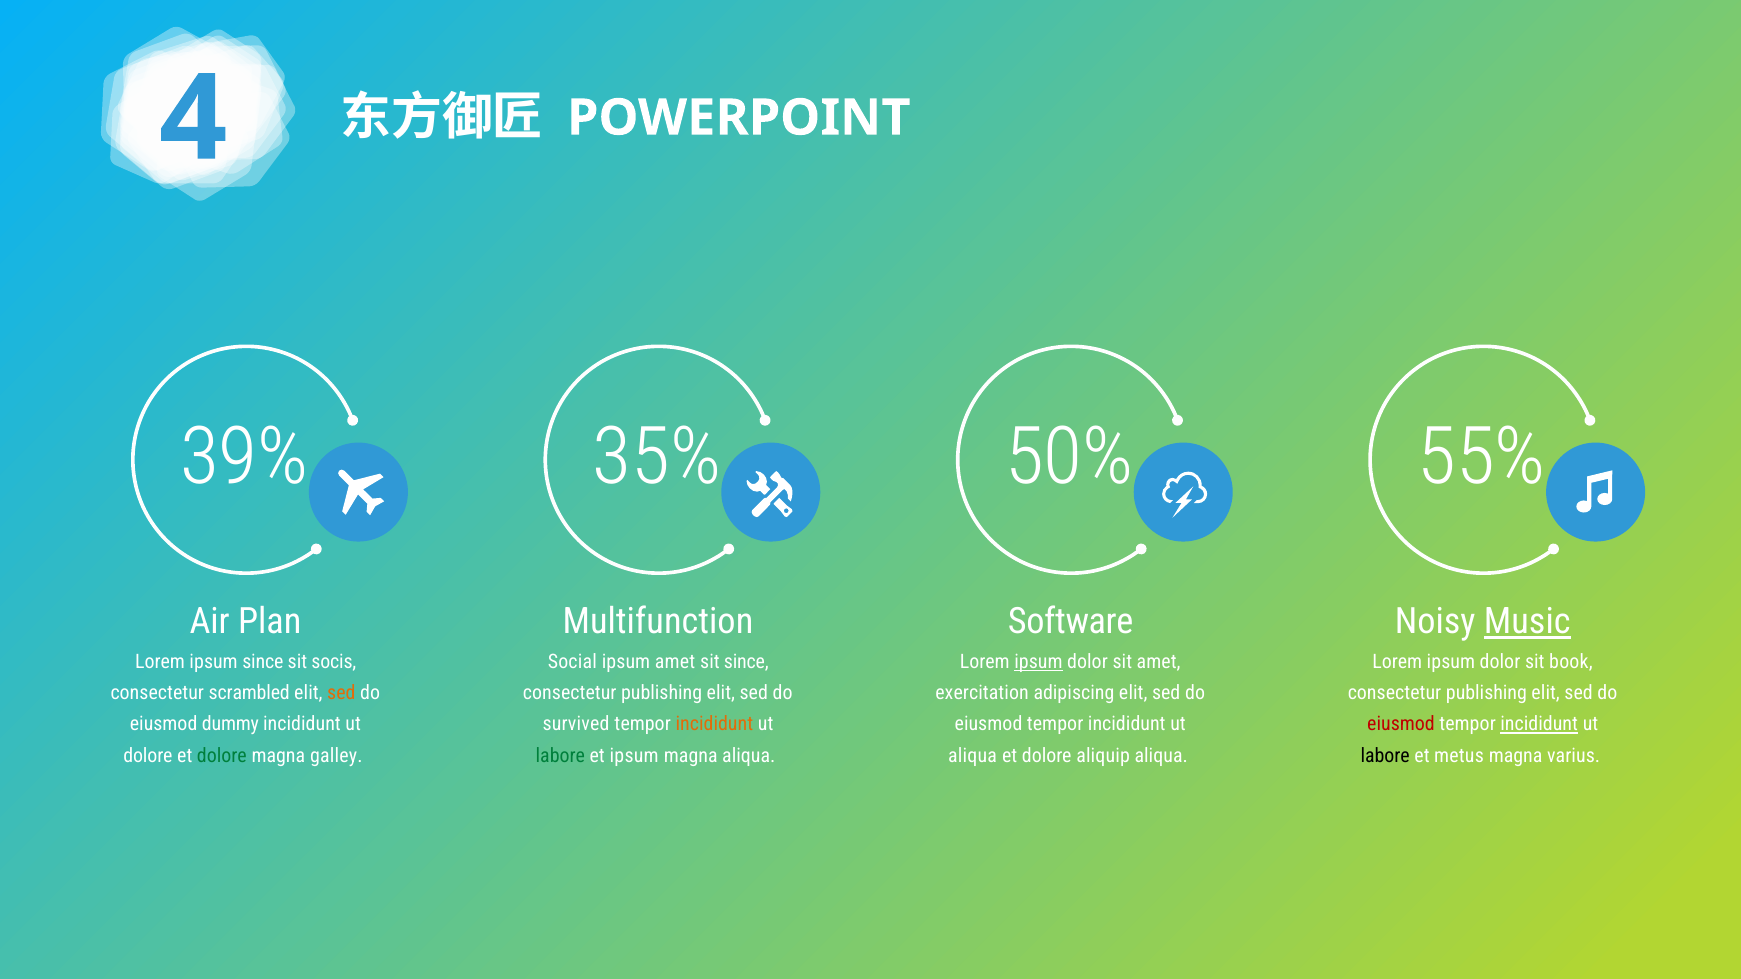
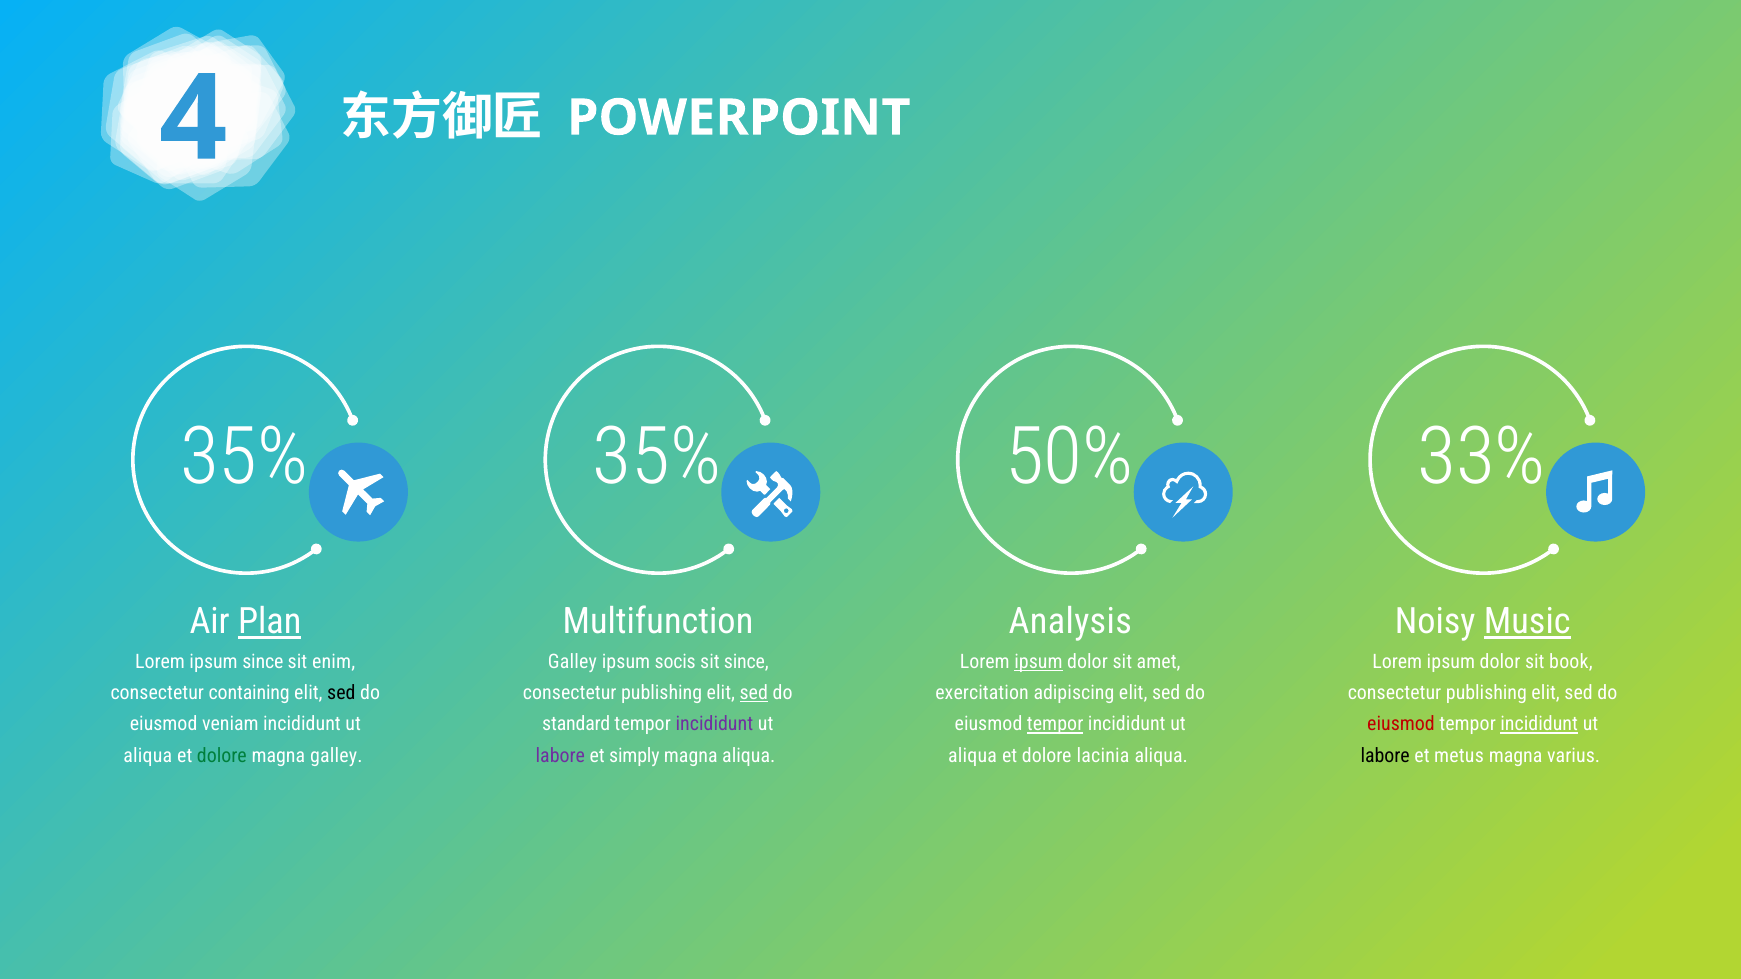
39%: 39% -> 35% (244, 457)
55%: 55% -> 33% (1482, 457)
Plan underline: none -> present (270, 622)
Software: Software -> Analysis (1070, 622)
socis: socis -> enim (334, 662)
Social: Social -> Galley (572, 662)
ipsum amet: amet -> socis (675, 662)
scrambled: scrambled -> containing (249, 693)
sed colour: orange -> black (341, 693)
sed underline: none -> present (754, 693)
dummy: dummy -> veniam (230, 725)
survived: survived -> standard (576, 725)
incididunt colour: orange -> purple (714, 725)
tempor underline: none -> present (1055, 725)
dolore: dolore -> aliqua (148, 756)
labore colour: green -> purple (560, 756)
et ipsum: ipsum -> simply (634, 756)
aliquip: aliquip -> lacinia (1103, 756)
